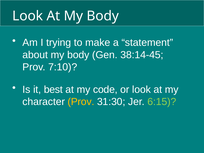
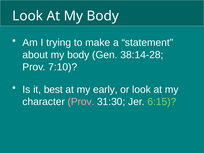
38:14-45: 38:14-45 -> 38:14-28 (142, 55)
code: code -> early (105, 90)
Prov colour: yellow -> pink (81, 102)
